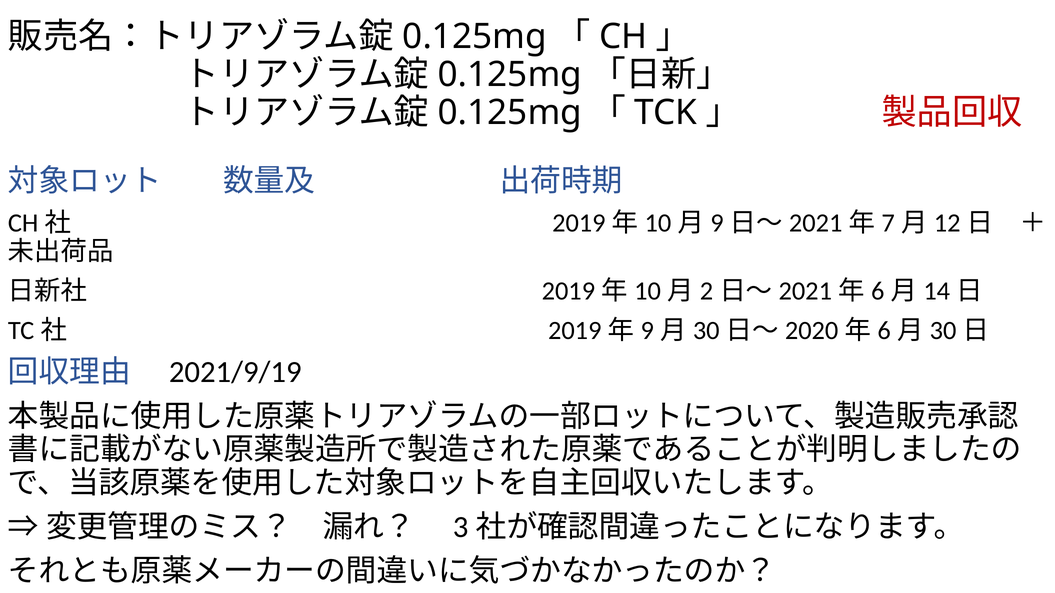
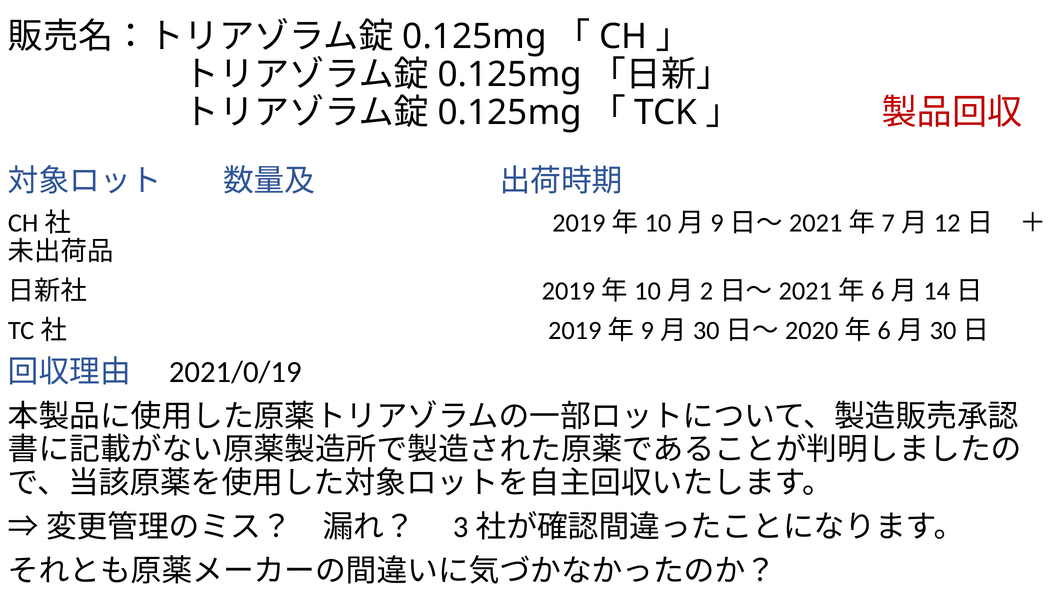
2021/9/19: 2021/9/19 -> 2021/0/19 (235, 373)
